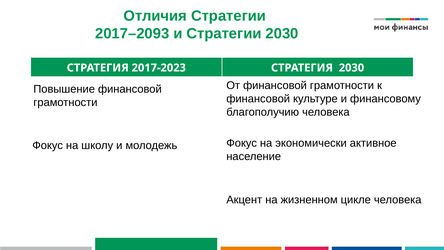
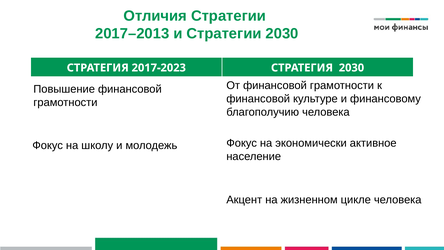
2017–2093: 2017–2093 -> 2017–2013 (132, 34)
